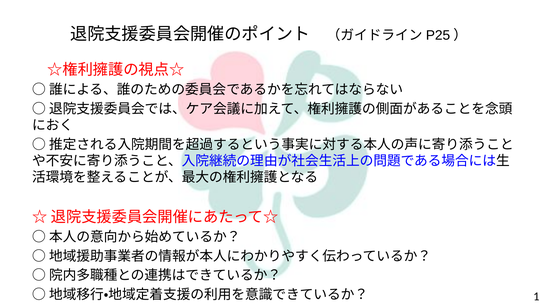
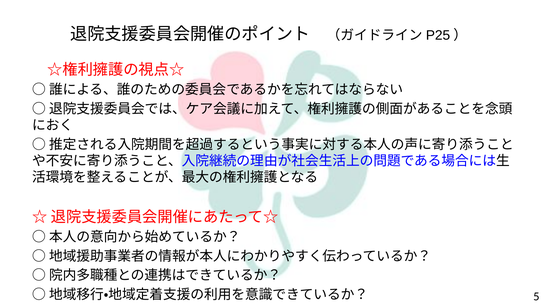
1: 1 -> 5 (536, 296)
